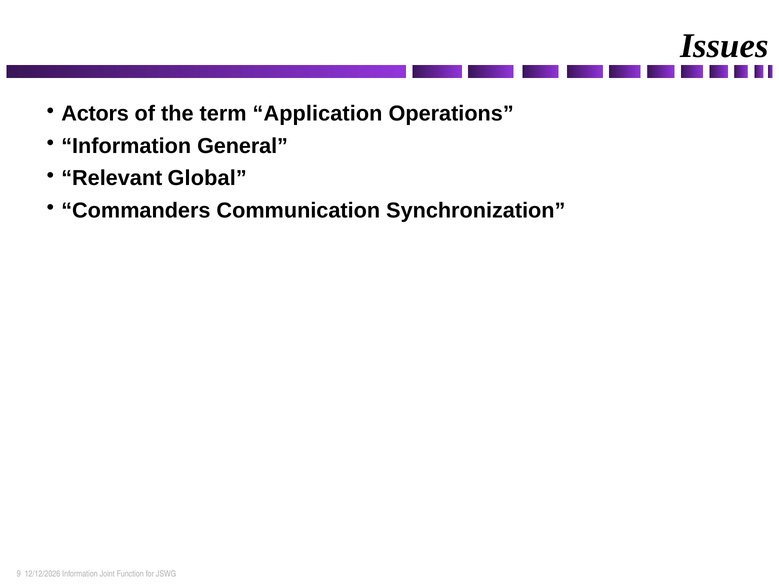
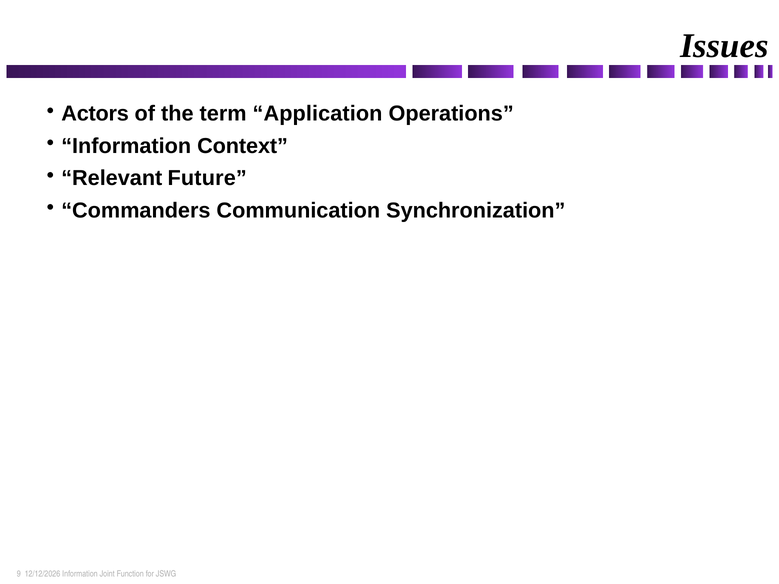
General: General -> Context (243, 146)
Global: Global -> Future (207, 178)
